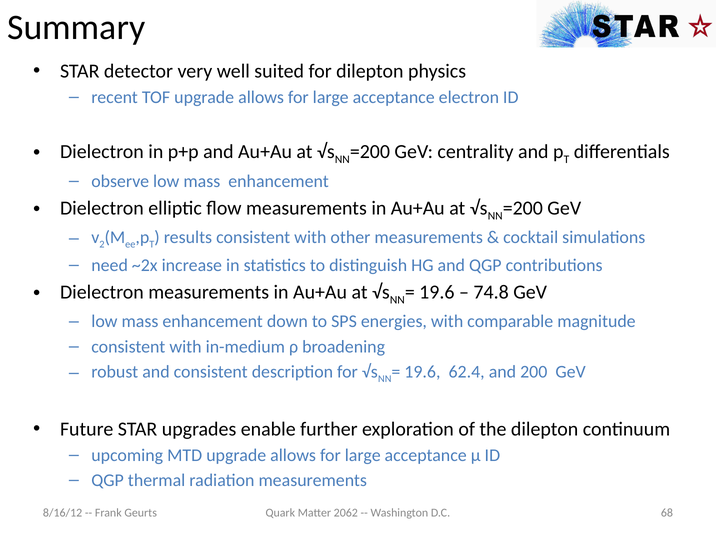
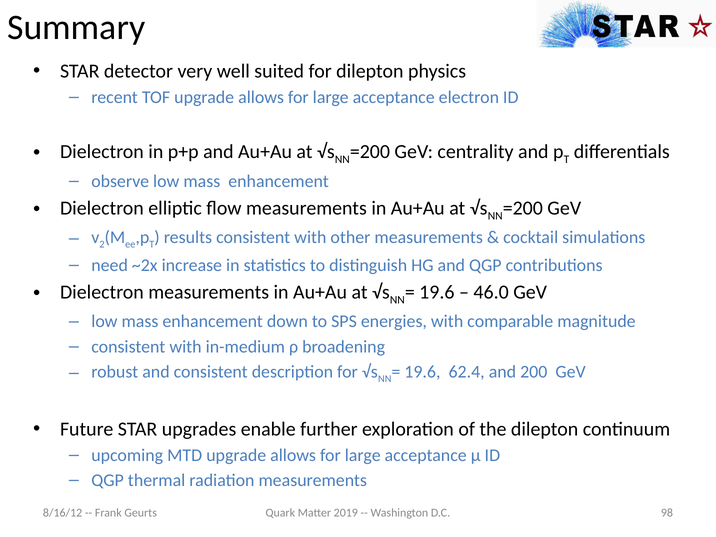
74.8: 74.8 -> 46.0 (491, 292)
2062: 2062 -> 2019 (346, 513)
68: 68 -> 98 (667, 513)
